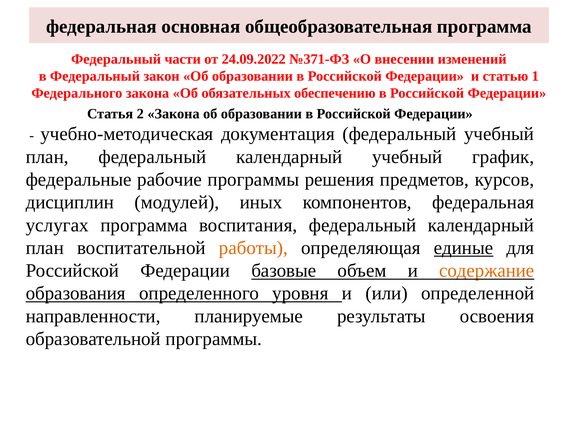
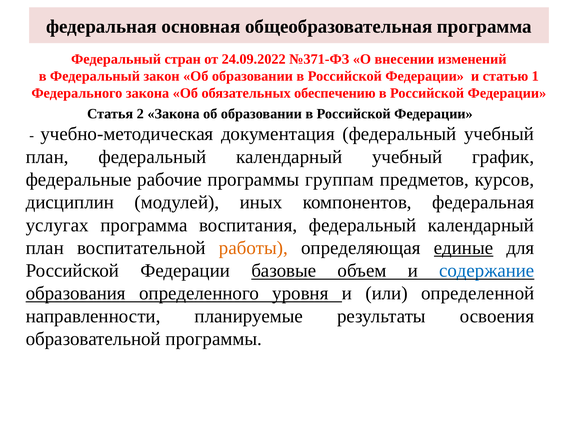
части: части -> стран (183, 59)
решения: решения -> группам (339, 179)
содержание colour: orange -> blue (487, 270)
